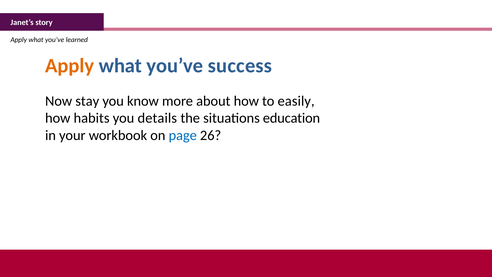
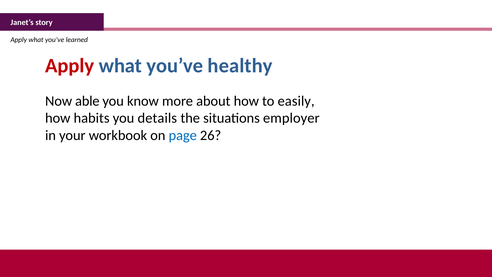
Apply colour: orange -> red (70, 66)
success: success -> healthy (240, 66)
stay: stay -> able (87, 101)
education: education -> employer (291, 118)
